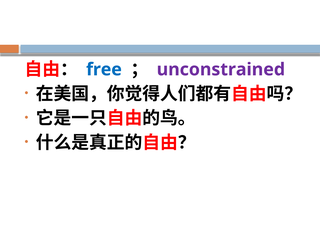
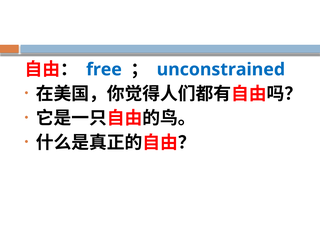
unconstrained colour: purple -> blue (221, 69)
